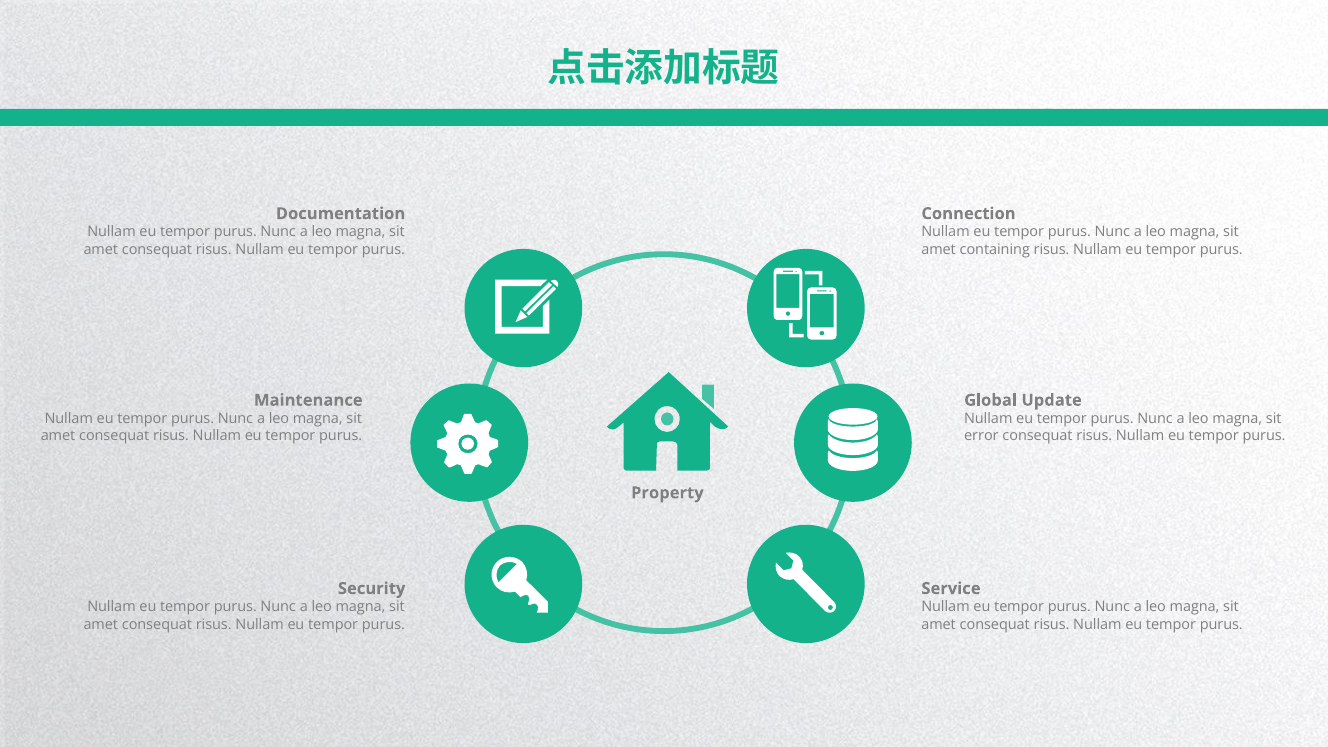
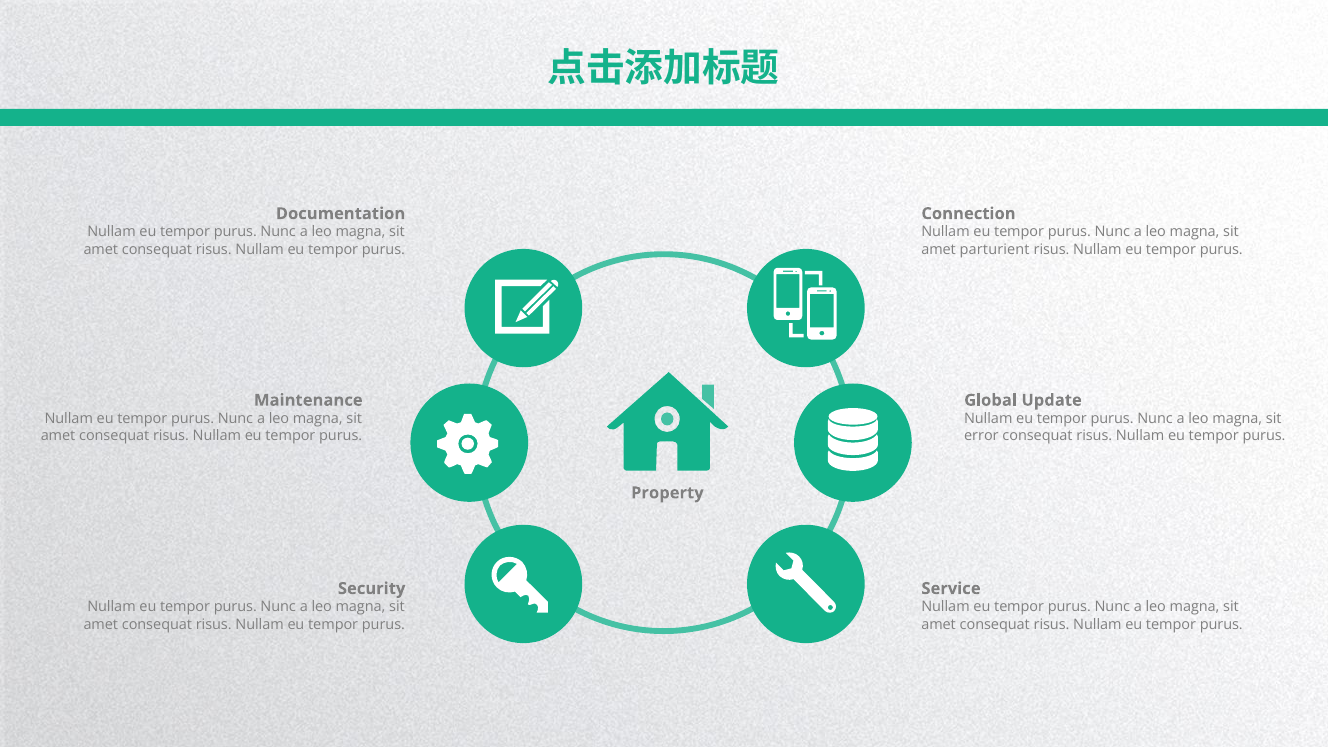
containing: containing -> parturient (995, 250)
